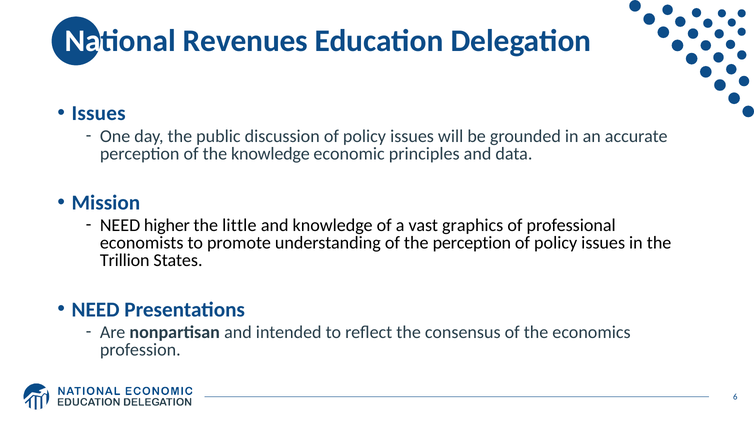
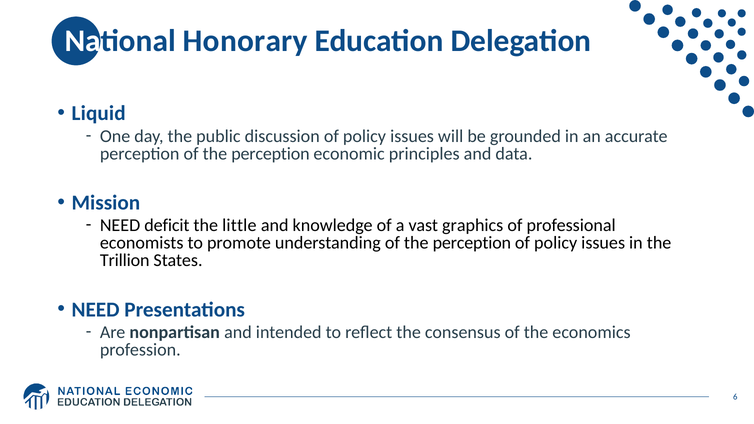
Revenues: Revenues -> Honorary (245, 41)
Issues: Issues -> Liquid (99, 113)
perception of the knowledge: knowledge -> perception (270, 154)
higher: higher -> deficit (167, 226)
